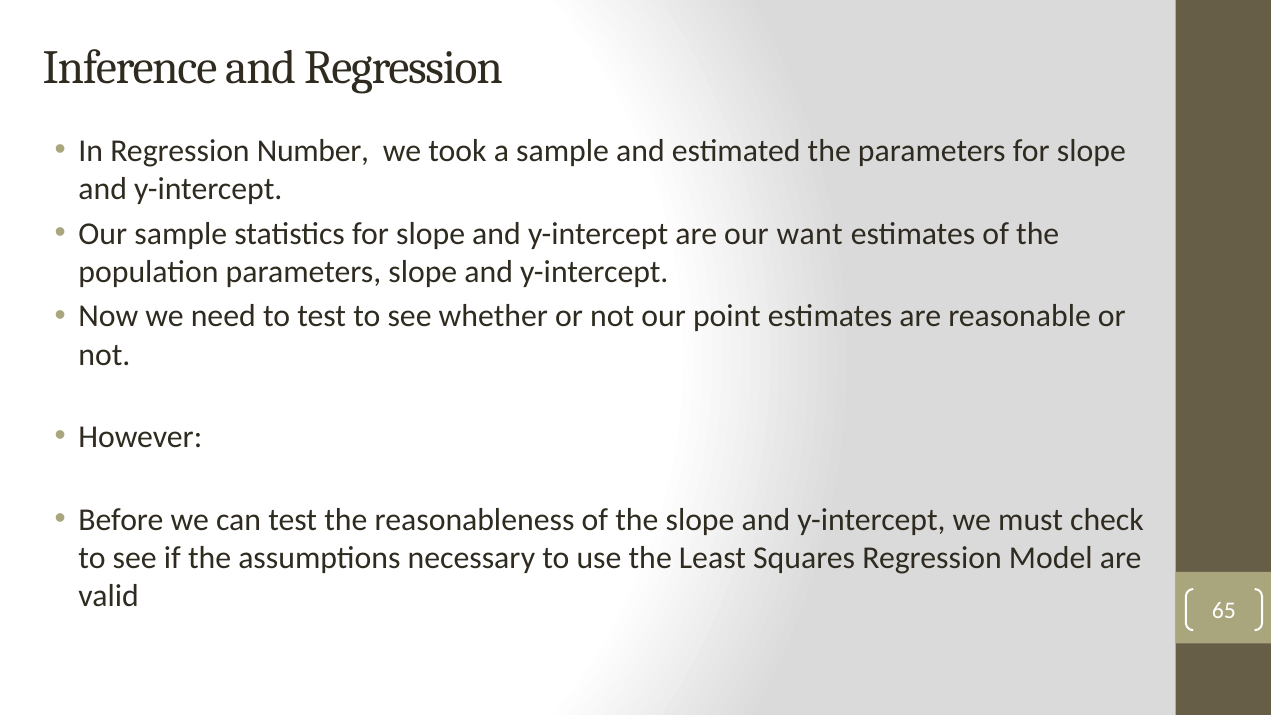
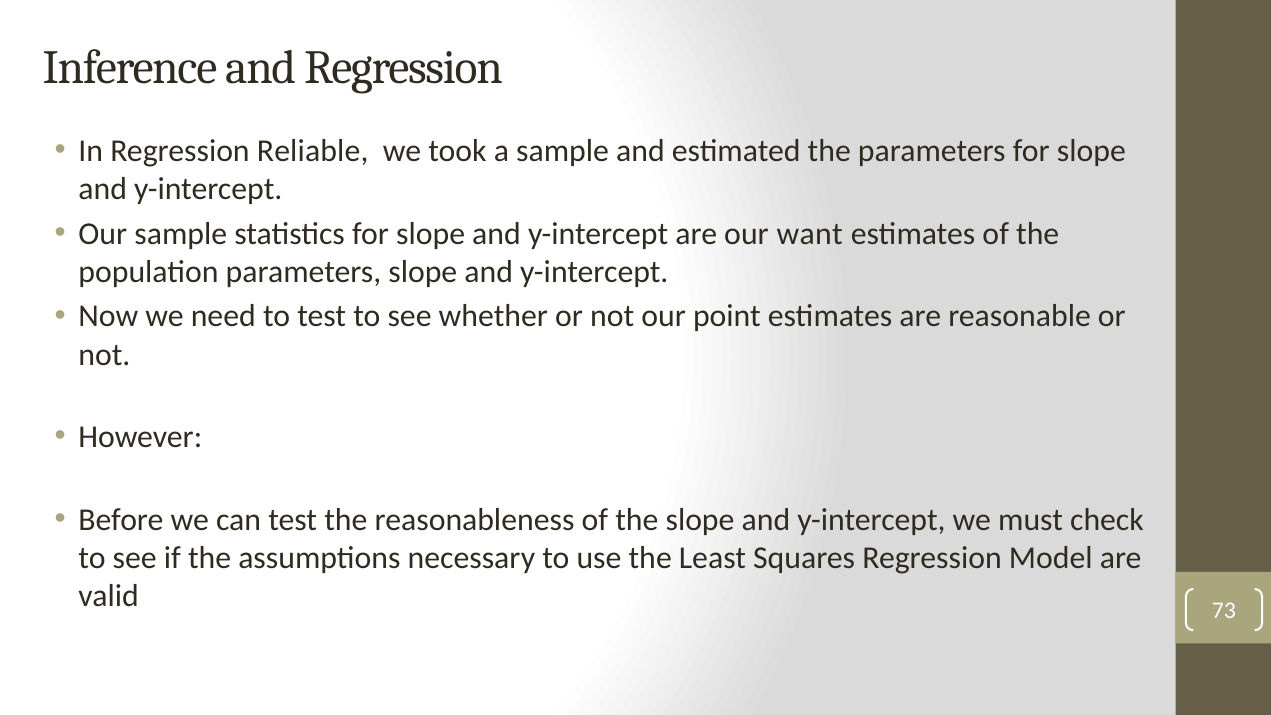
Number: Number -> Reliable (313, 151)
65: 65 -> 73 (1224, 611)
